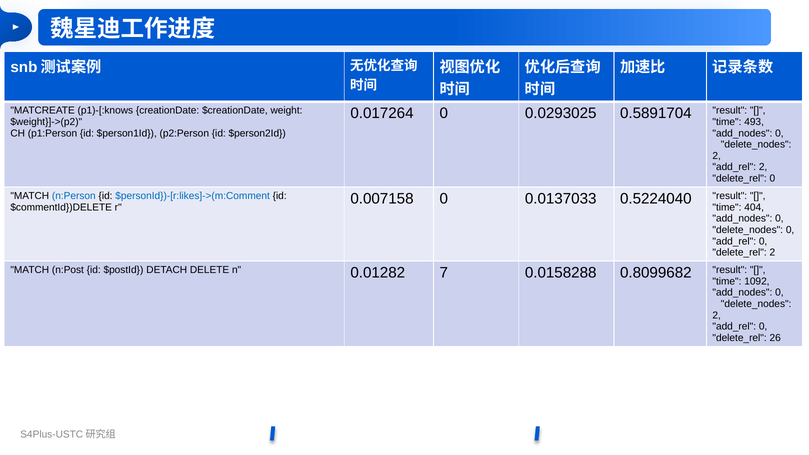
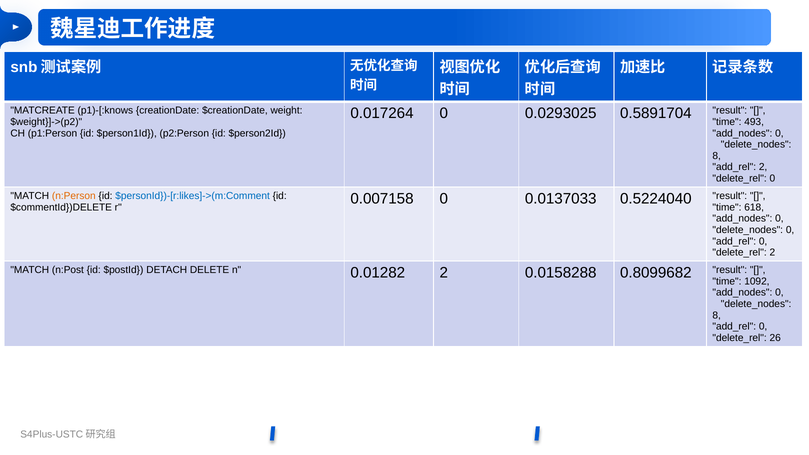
2: 2 -> 8 (717, 156)
n:Person colour: blue -> orange (74, 196)
404: 404 -> 618 (754, 207)
0.01282 7: 7 -> 2 (444, 273)
2: 2 -> 8 (717, 315)
